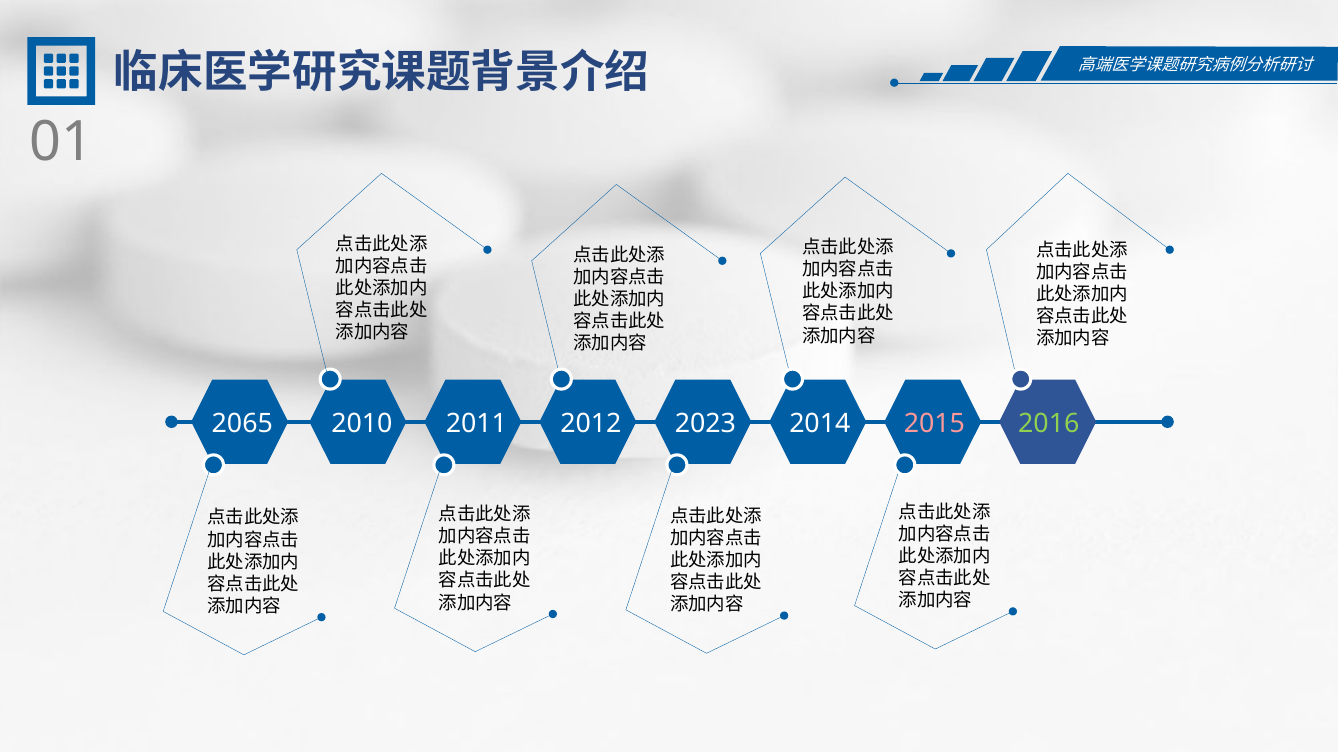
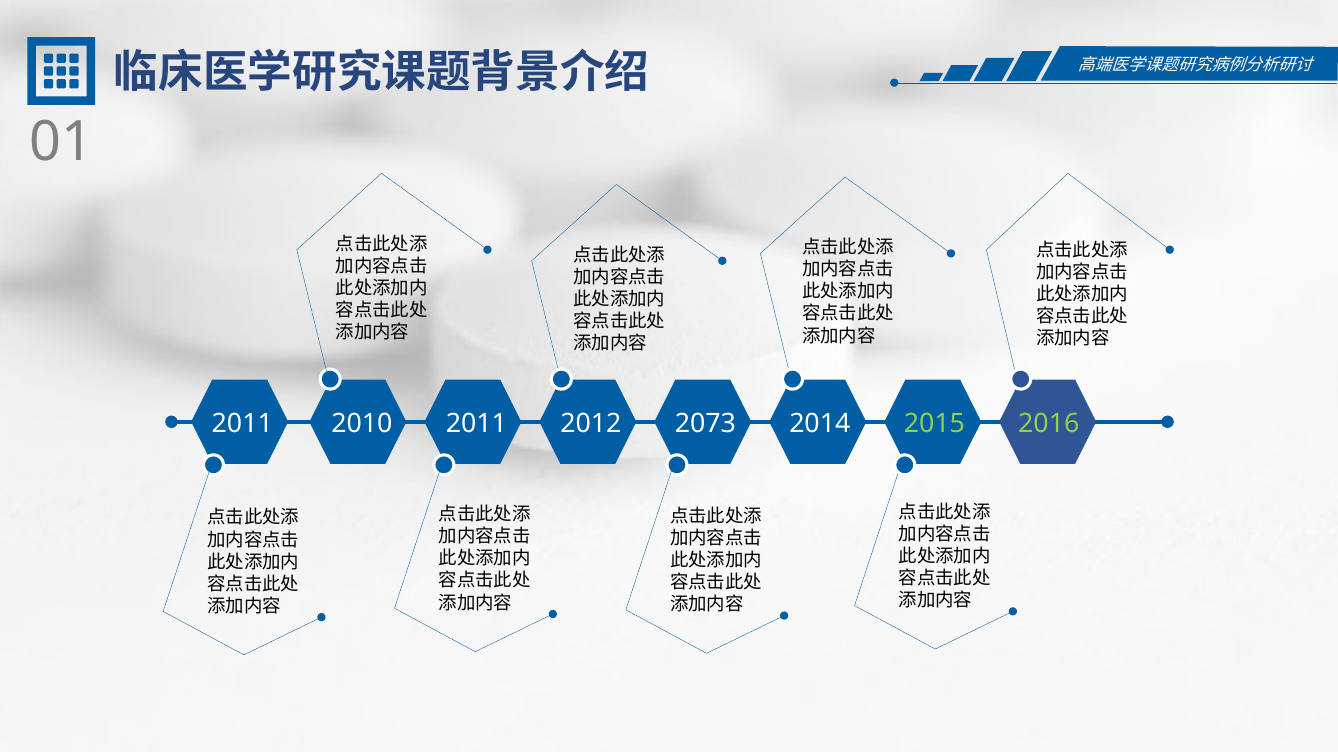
2065: 2065 -> 2011 (242, 424)
2023: 2023 -> 2073 (705, 424)
2015 colour: pink -> light green (934, 424)
